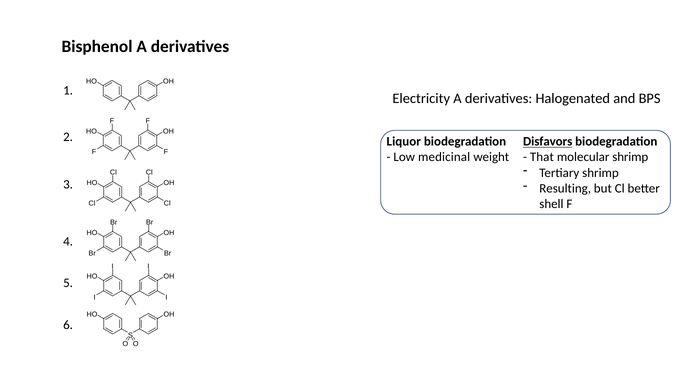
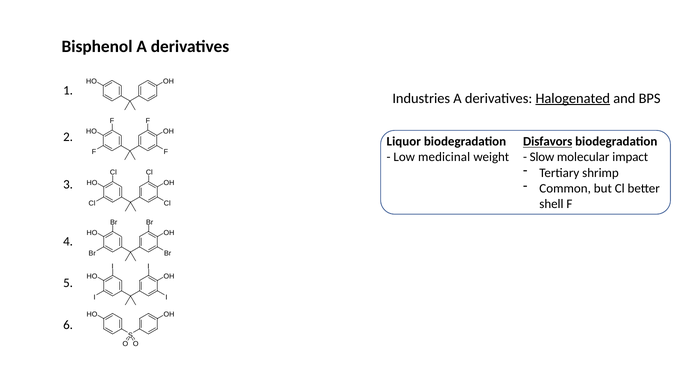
Electricity: Electricity -> Industries (421, 98)
Halogenated underline: none -> present (573, 98)
That: That -> Slow (542, 157)
molecular shrimp: shrimp -> impact (630, 157)
Resulting: Resulting -> Common (565, 188)
